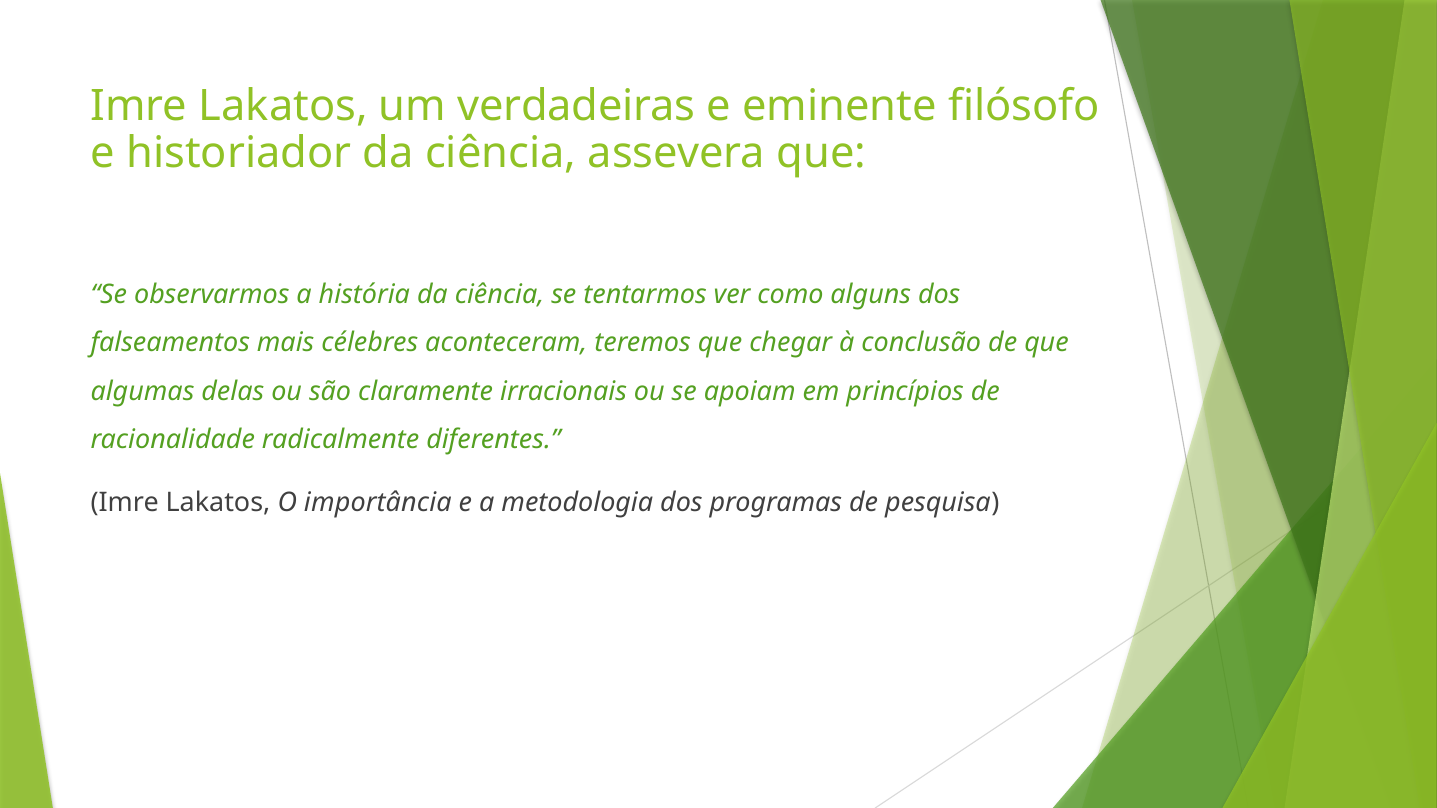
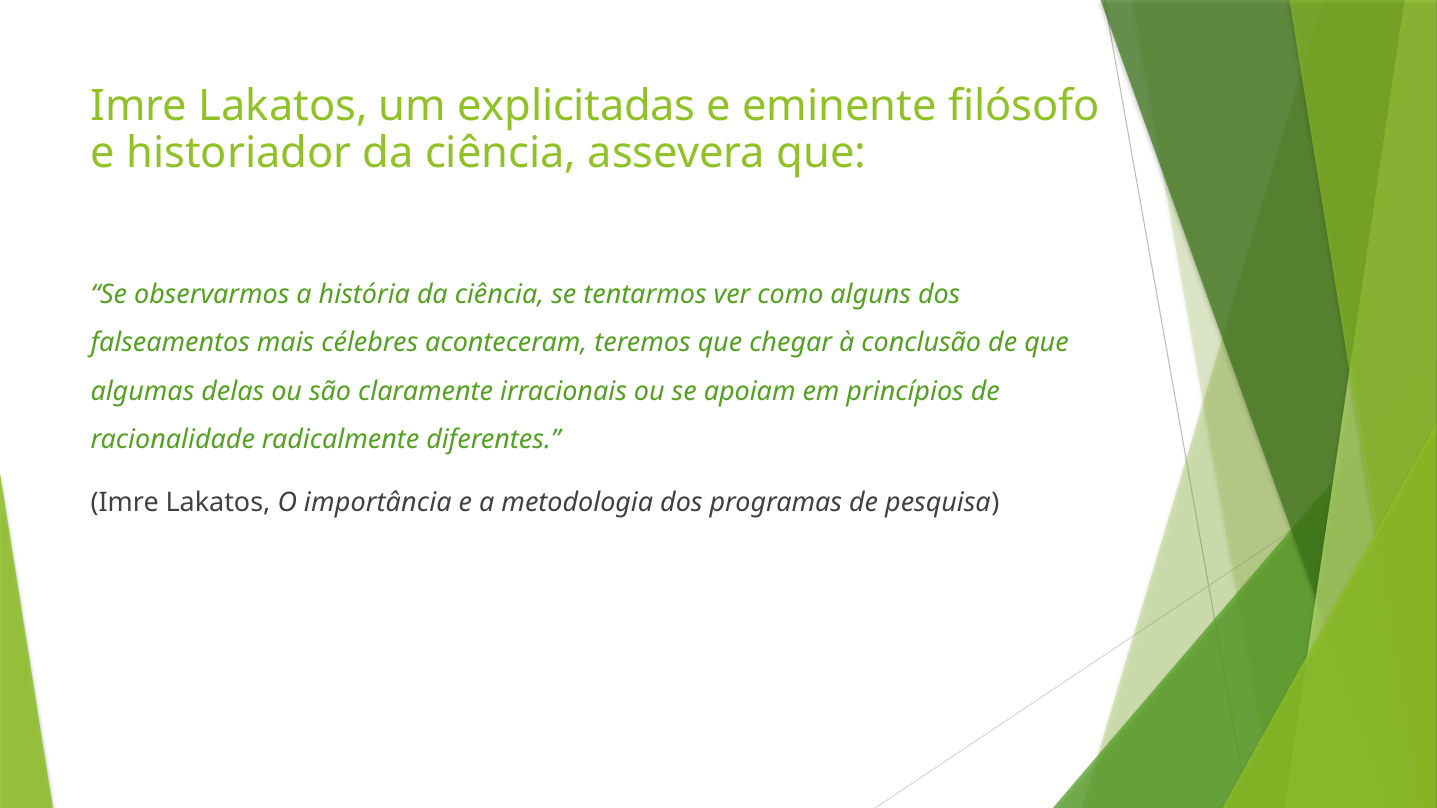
verdadeiras: verdadeiras -> explicitadas (577, 106)
